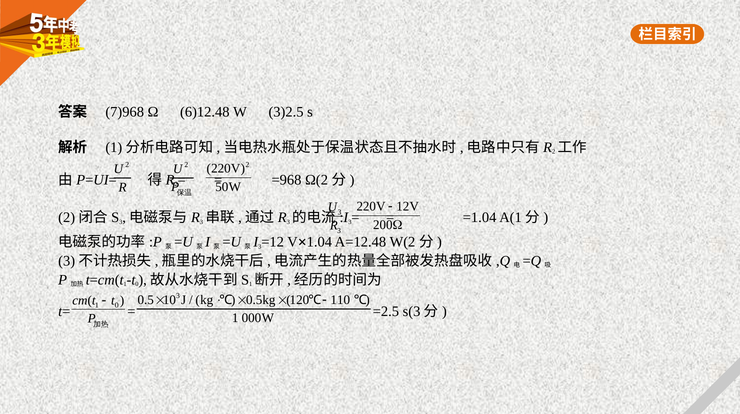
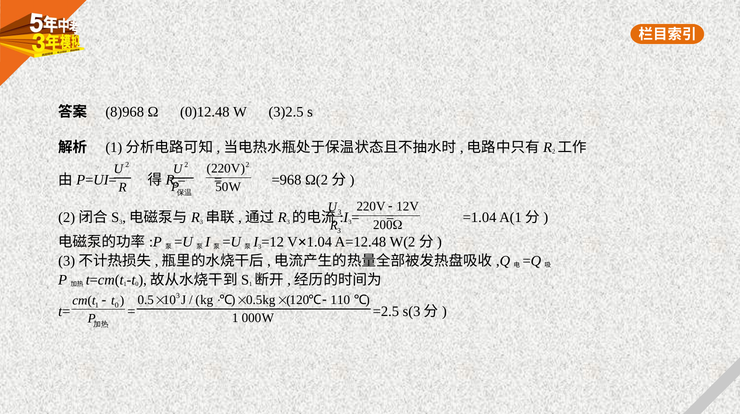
7)968: 7)968 -> 8)968 (125, 112)
6)12.48: 6)12.48 -> 0)12.48 (205, 112)
